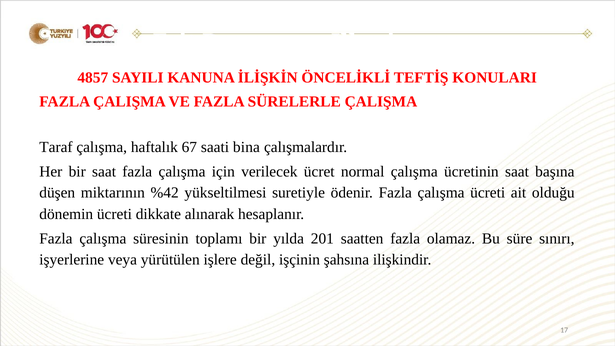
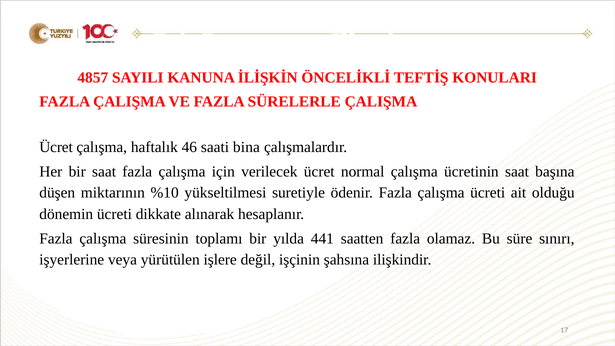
Taraf: Taraf -> Ücret (56, 147)
67: 67 -> 46 (189, 147)
%42: %42 -> %10 (165, 193)
201: 201 -> 441 (322, 239)
